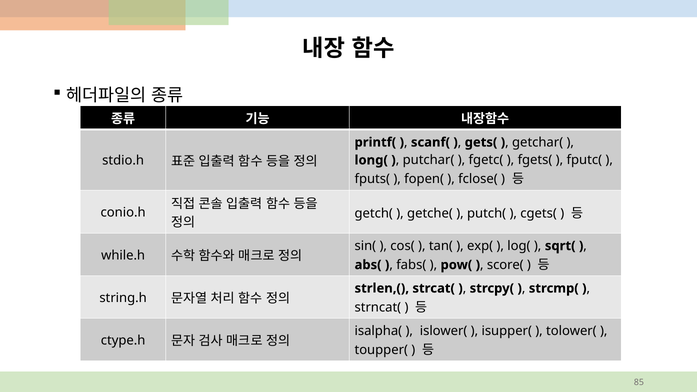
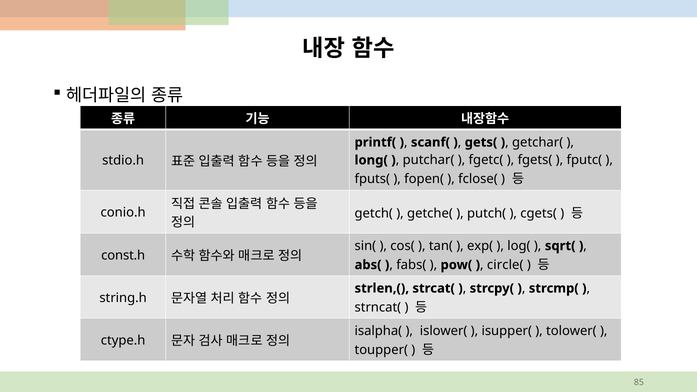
while.h: while.h -> const.h (123, 255)
score(: score( -> circle( (505, 265)
